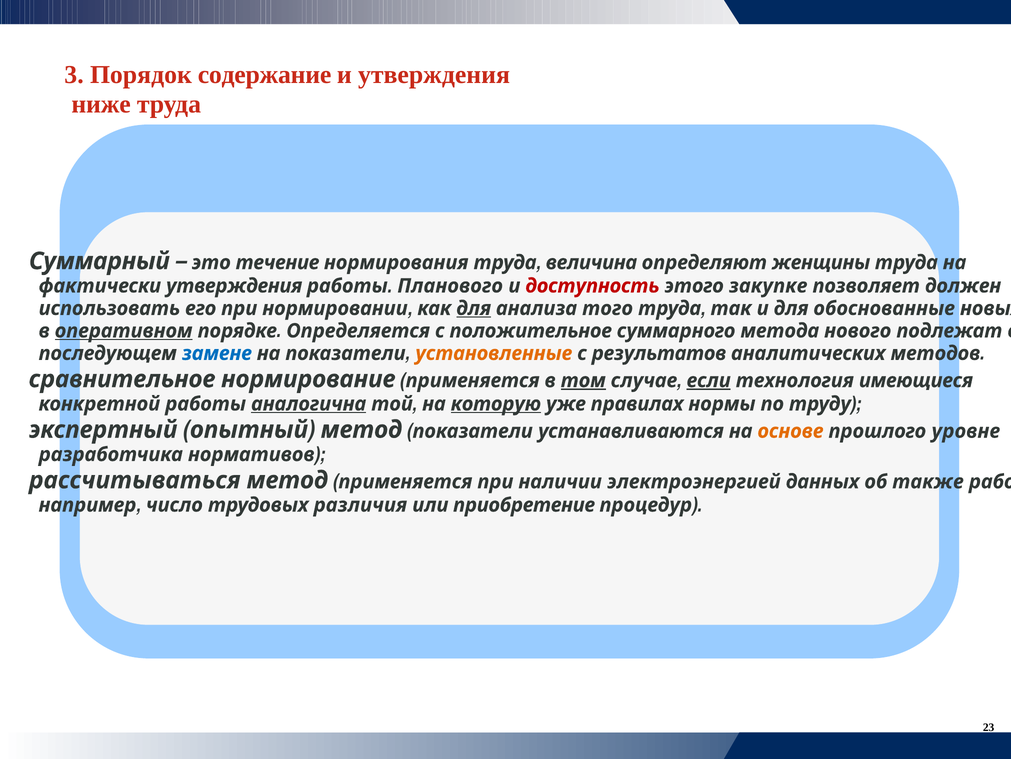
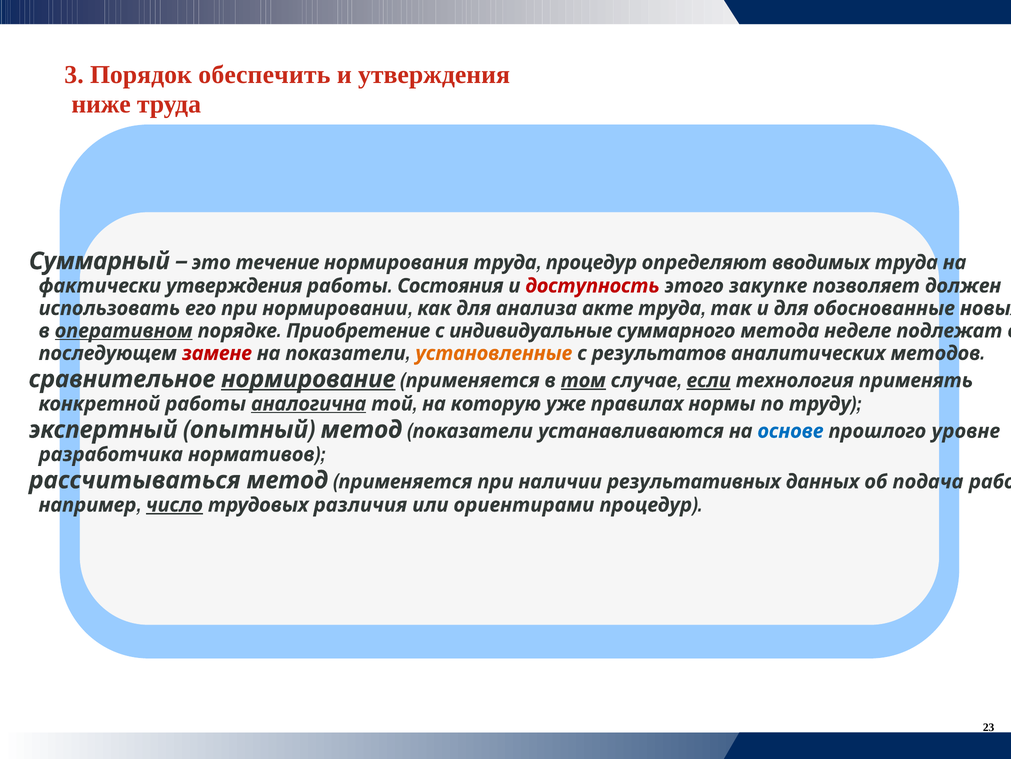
содержание: содержание -> обеспечить (264, 75)
труда величина: величина -> процедур (591, 262)
женщины: женщины -> вводимых (821, 262)
Планового: Планового -> Состояния (450, 286)
для underline: present -> none (474, 308)
того: того -> акте (608, 308)
Определяется: Определяется -> Приобретение (358, 331)
положительное: положительное -> индивидуальные (531, 331)
нового: нового -> неделе (858, 331)
замене colour: blue -> red (217, 353)
нормирование underline: none -> present (308, 379)
имеющиеся: имеющиеся -> применять (916, 380)
которую underline: present -> none (496, 404)
основе colour: orange -> blue (790, 431)
электроэнергией: электроэнергией -> результативных (694, 481)
также: также -> подача (928, 481)
число underline: none -> present (174, 505)
приобретение: приобретение -> ориентирами (524, 505)
